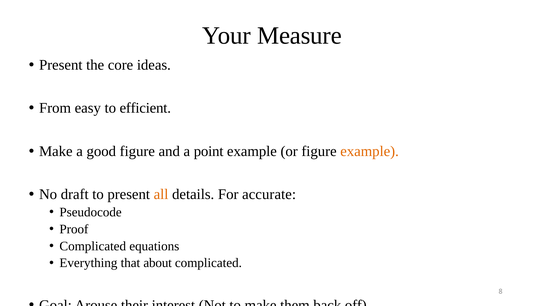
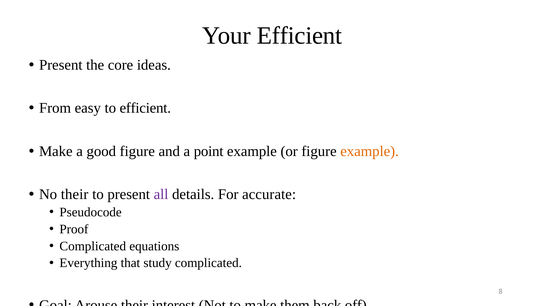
Your Measure: Measure -> Efficient (299, 36)
No draft: draft -> their (75, 194)
all colour: orange -> purple (161, 194)
about: about -> study (158, 263)
